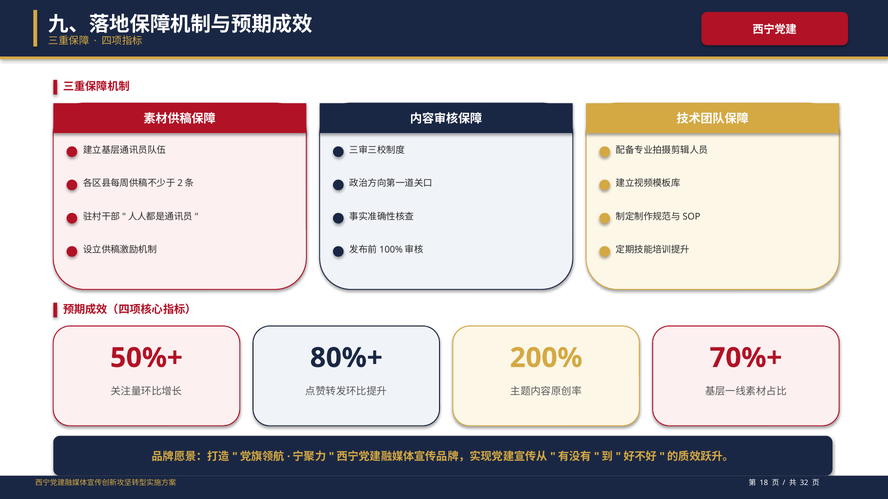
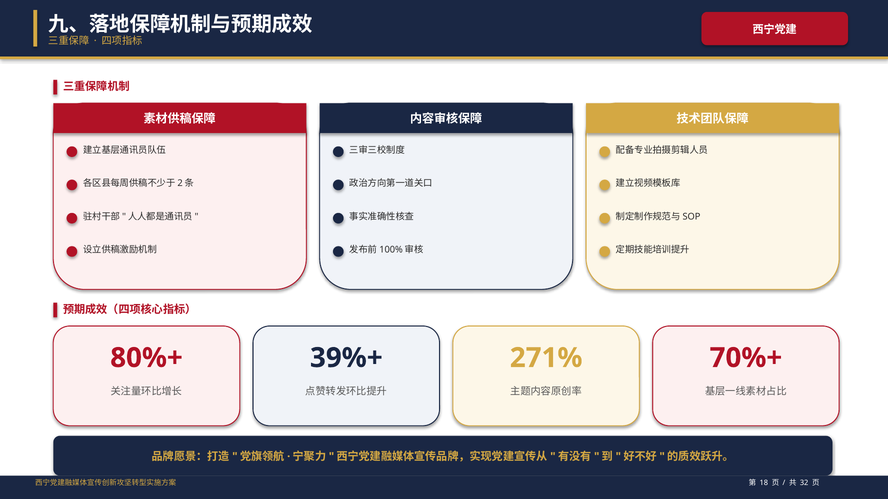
50%+: 50%+ -> 80%+ (147, 358)
80%+: 80%+ -> 39%+ (346, 358)
200%: 200% -> 271% (546, 358)
